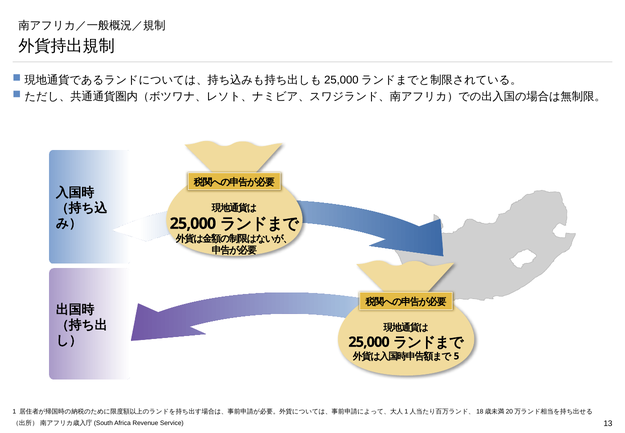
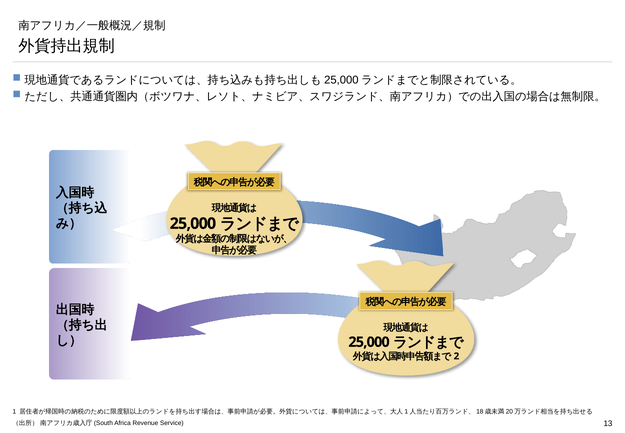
5: 5 -> 2 (456, 356)
